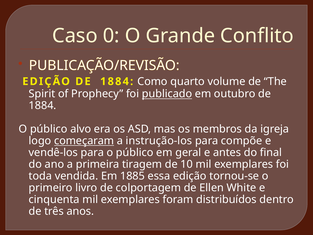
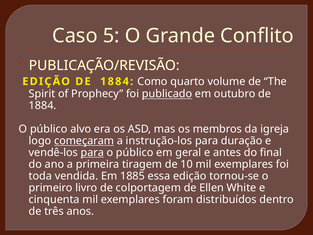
0: 0 -> 5 (111, 36)
compõe: compõe -> duração (242, 141)
para underline: none -> present (92, 152)
